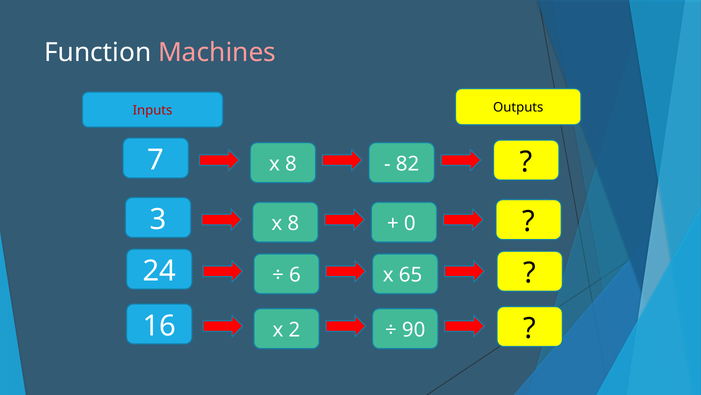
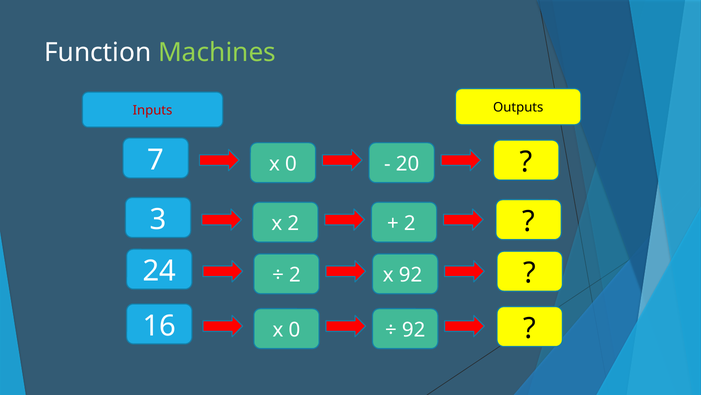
Machines colour: pink -> light green (217, 52)
7 x 8: 8 -> 0 (291, 164)
82: 82 -> 20 (408, 164)
3 x 8: 8 -> 2 (293, 223)
0: 0 -> 2 (410, 223)
6: 6 -> 2 (295, 275)
x 65: 65 -> 92 (411, 275)
16 x 2: 2 -> 0 (294, 329)
90: 90 -> 92 (414, 329)
